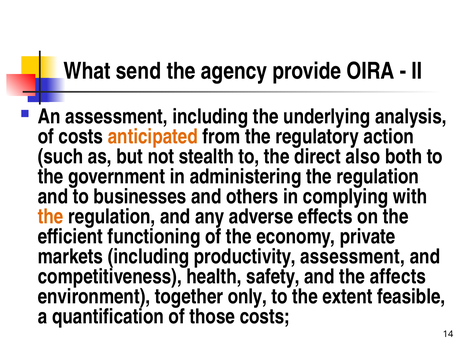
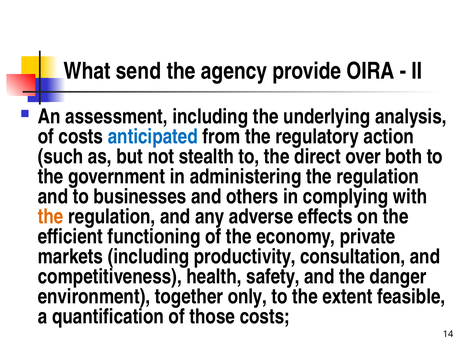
anticipated colour: orange -> blue (153, 137)
also: also -> over (363, 157)
productivity assessment: assessment -> consultation (353, 257)
affects: affects -> danger (398, 277)
